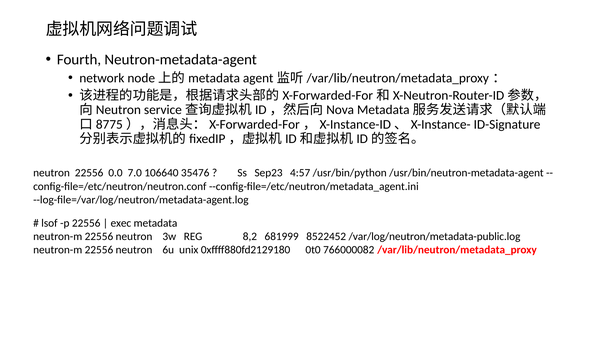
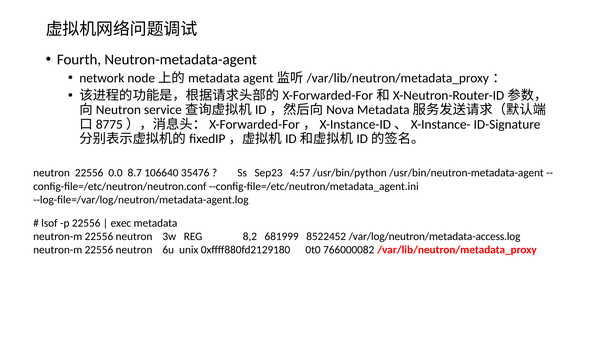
7.0: 7.0 -> 8.7 (135, 173)
/var/log/neutron/metadata-public.log: /var/log/neutron/metadata-public.log -> /var/log/neutron/metadata-access.log (435, 236)
